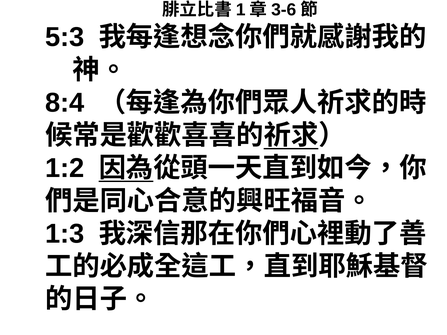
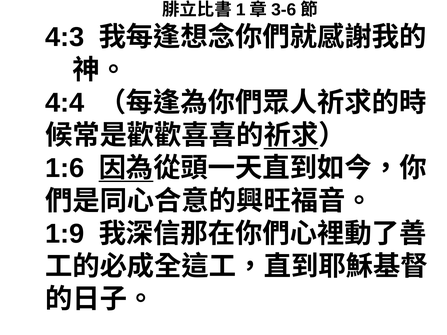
5:3: 5:3 -> 4:3 (65, 37)
8:4: 8:4 -> 4:4 (65, 103)
1:2: 1:2 -> 1:6 (65, 168)
1:3: 1:3 -> 1:9 (65, 234)
